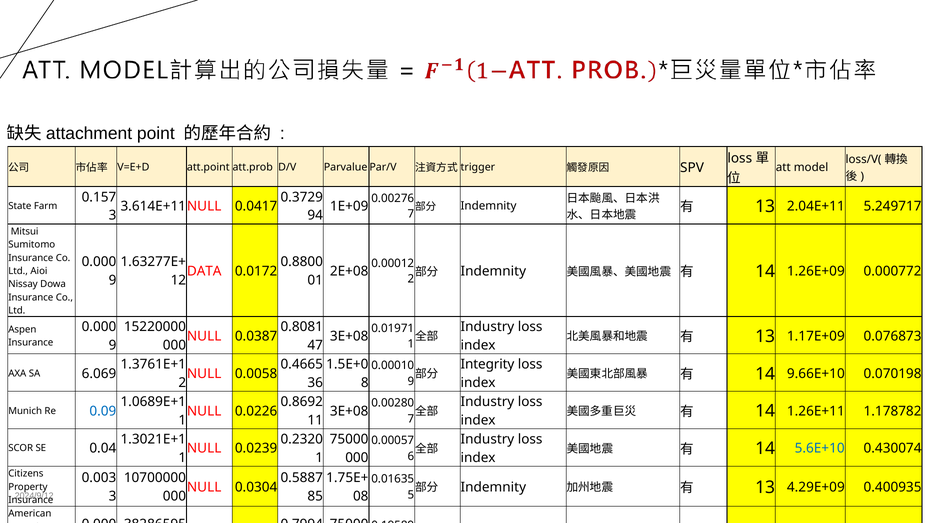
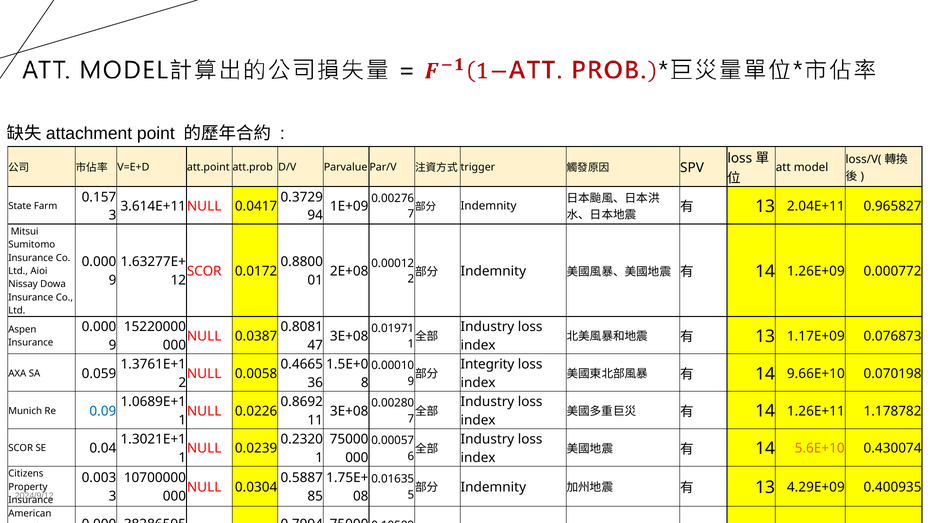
5.249717: 5.249717 -> 0.965827 (893, 206)
DATA: DATA -> SCOR (204, 271)
6.069: 6.069 -> 0.059 (99, 374)
5.6E+10 colour: blue -> orange (820, 449)
